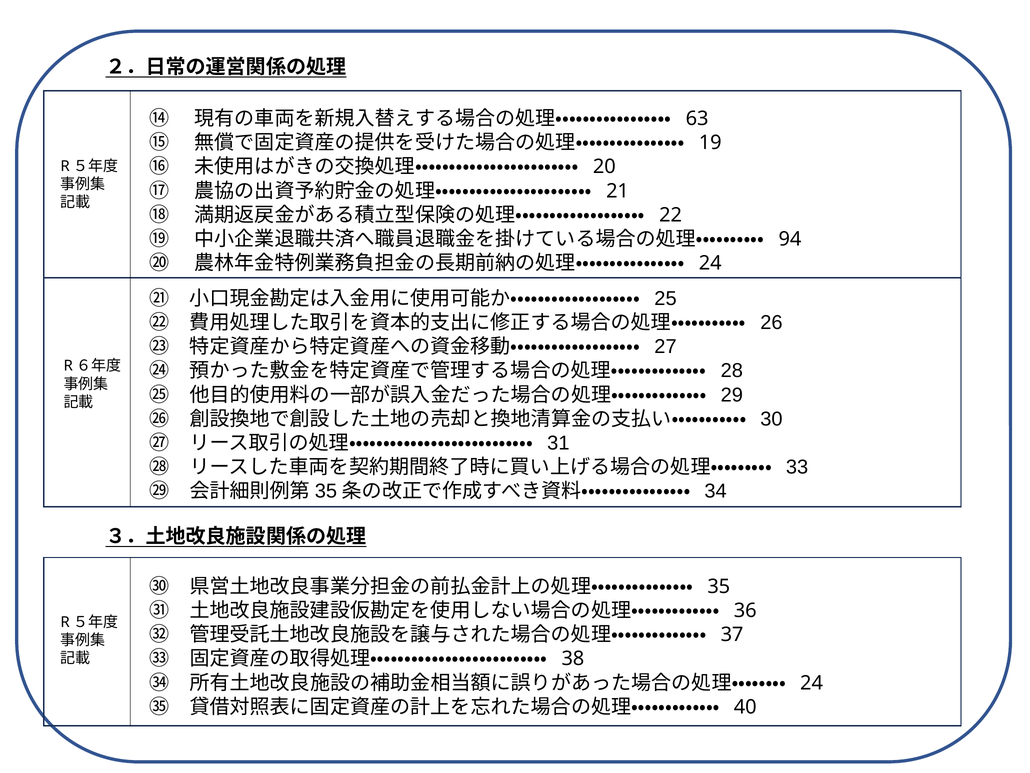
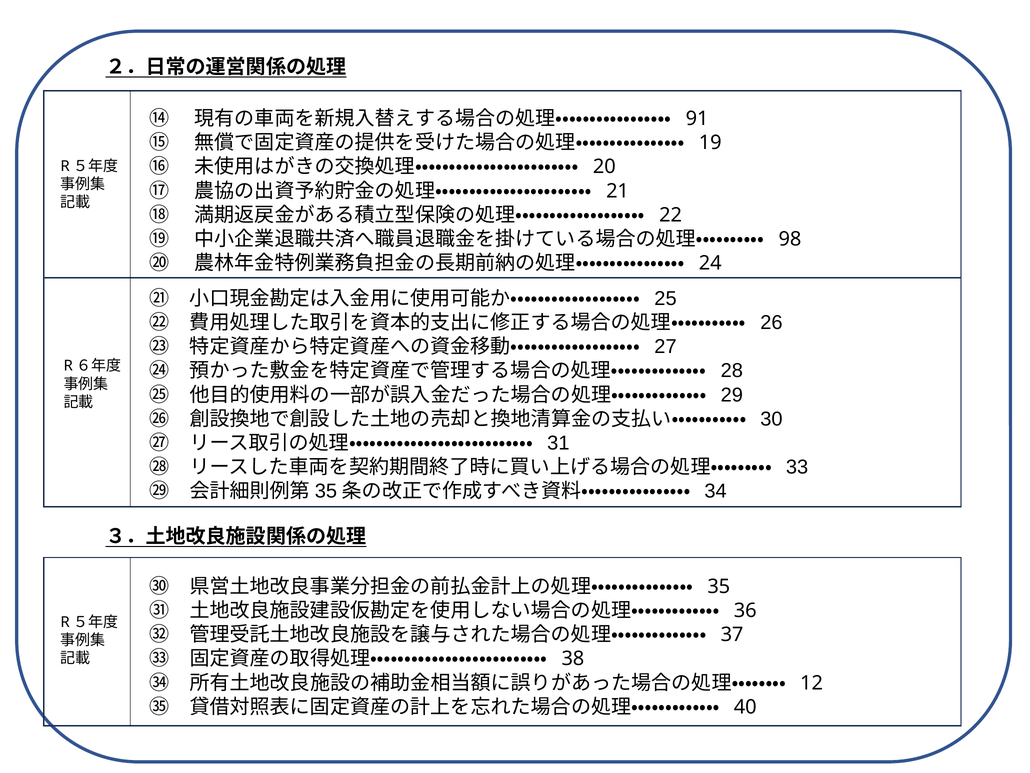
63: 63 -> 91 (697, 119)
94: 94 -> 98 (790, 239)
24: 24 -> 12 (812, 682)
